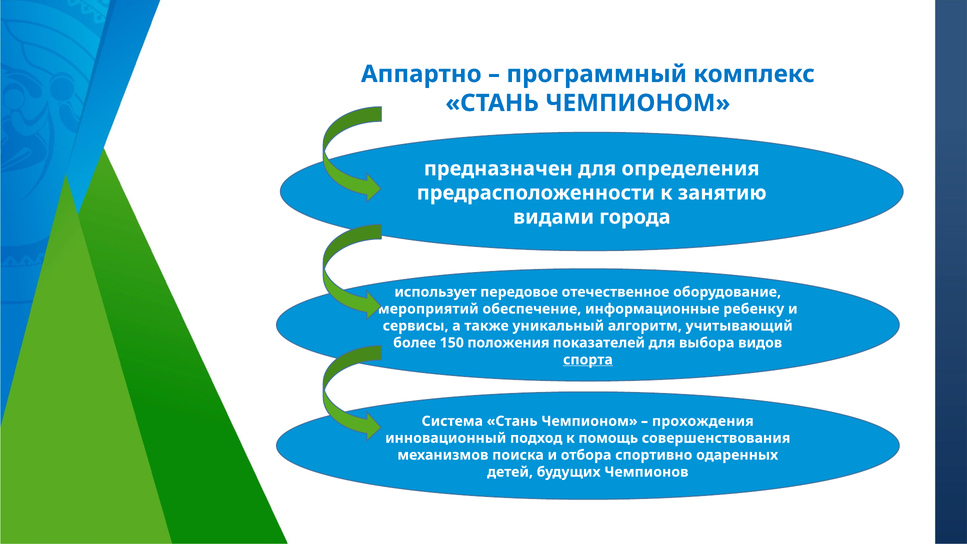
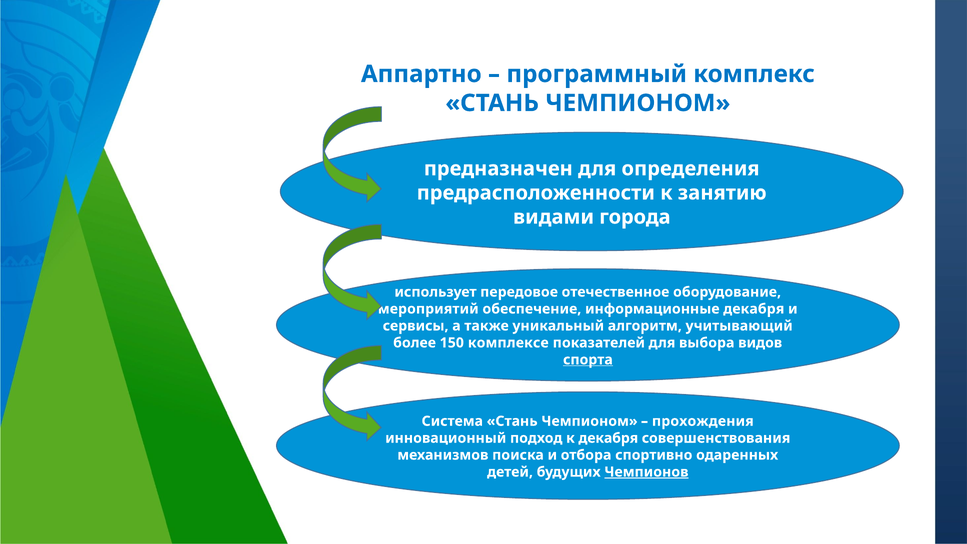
информационные ребенку: ребенку -> декабря (754, 309)
положения: положения -> комплексе (508, 343)
к помощь: помощь -> декабря (608, 438)
Чемпионов underline: none -> present (646, 472)
